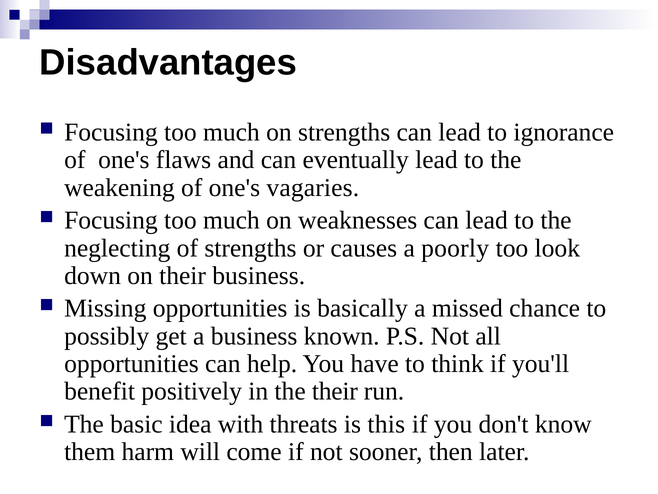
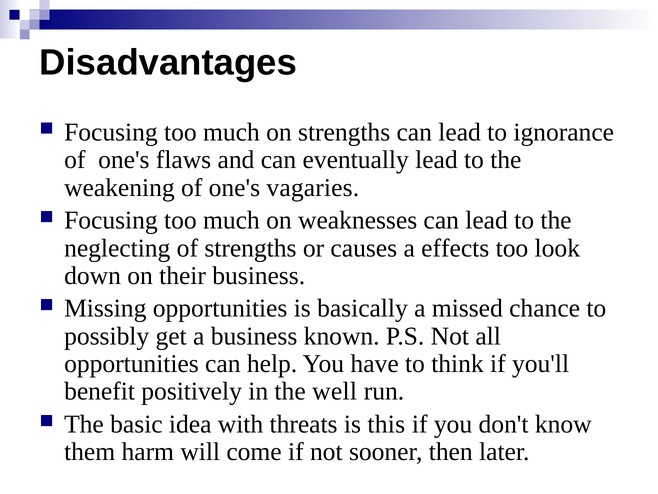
poorly: poorly -> effects (455, 248)
the their: their -> well (335, 391)
